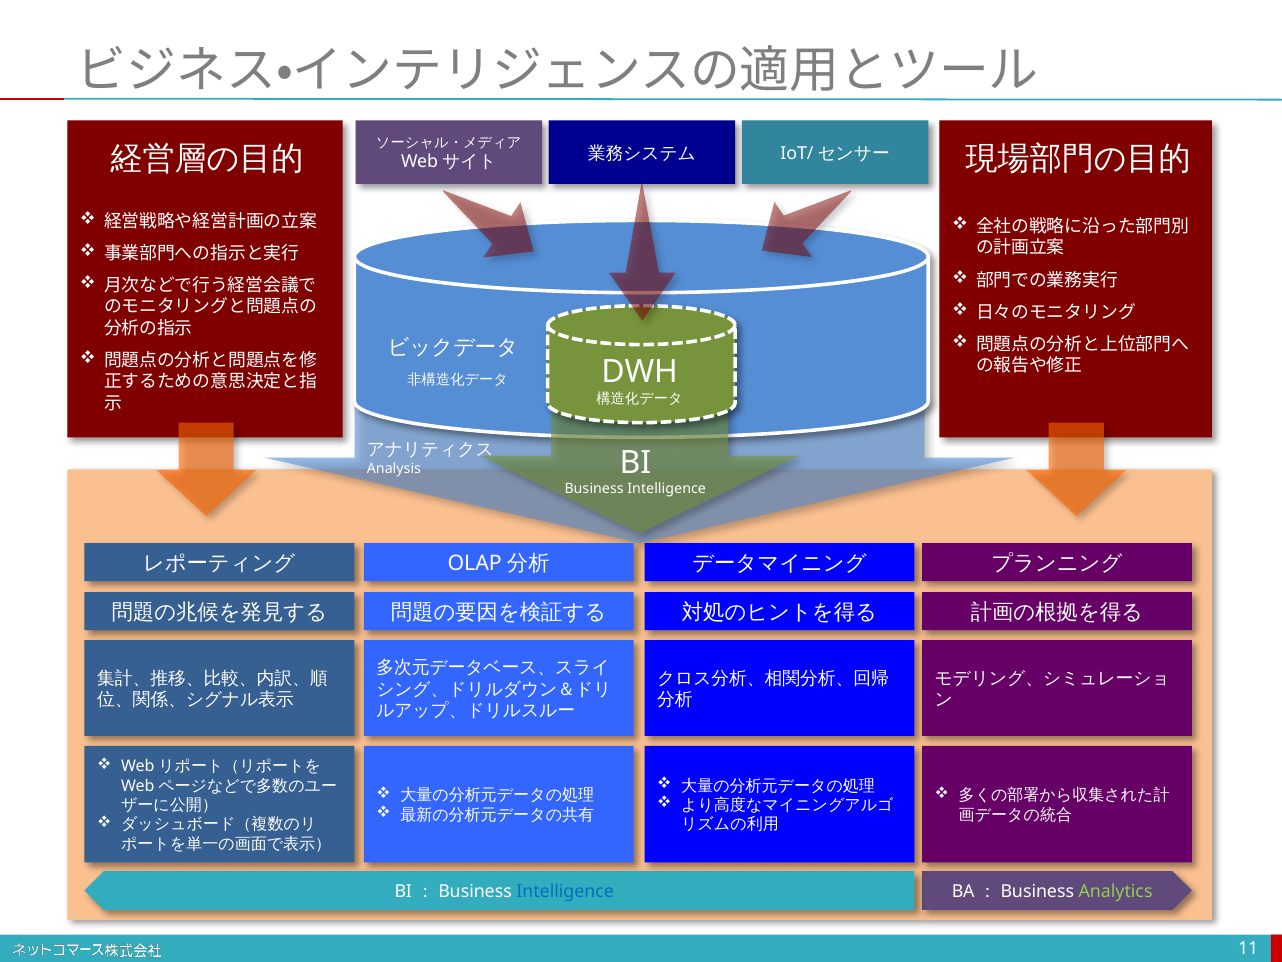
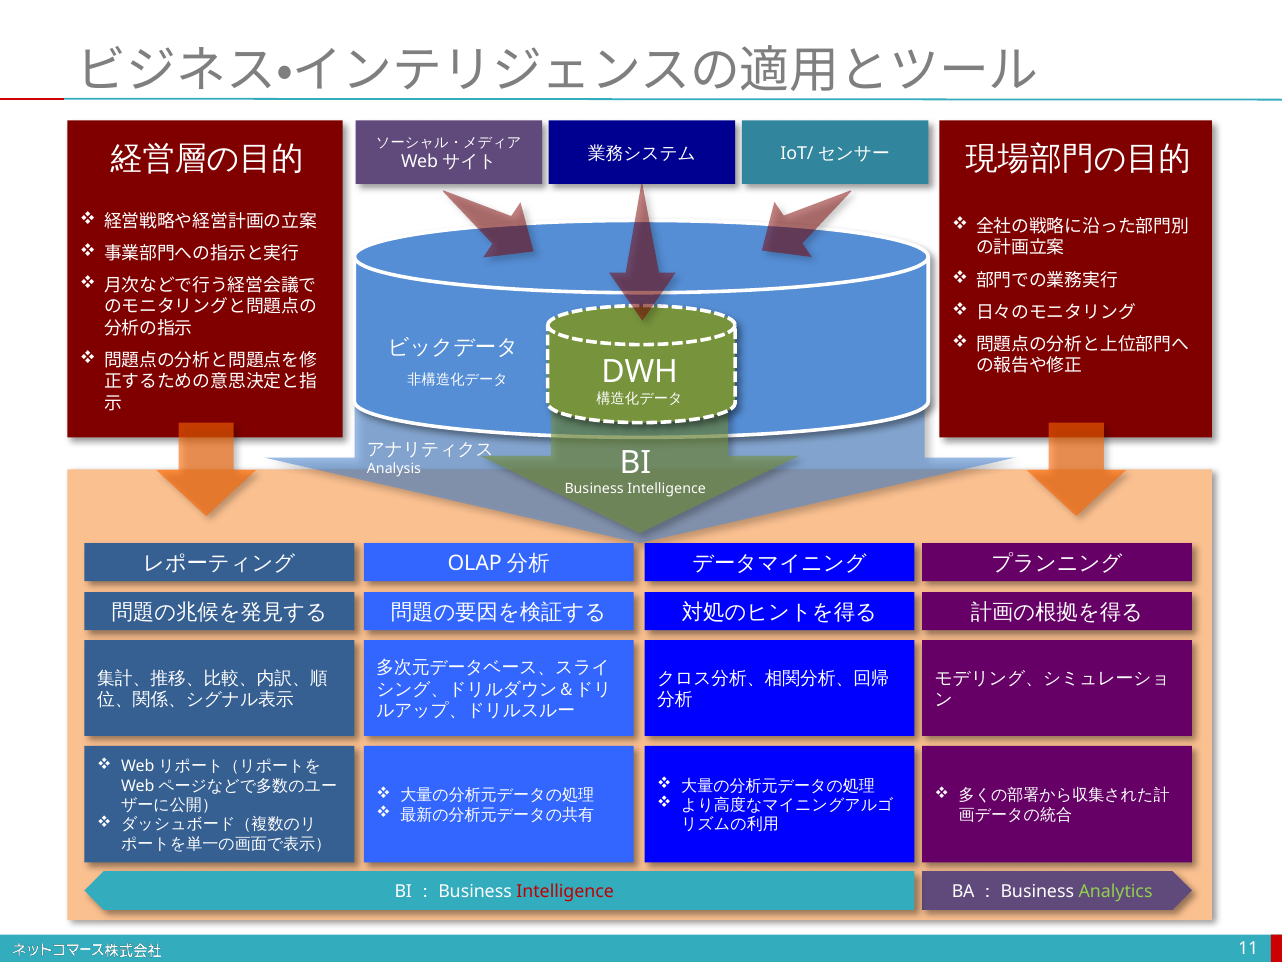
Intelligence colour: blue -> red (565, 891)
